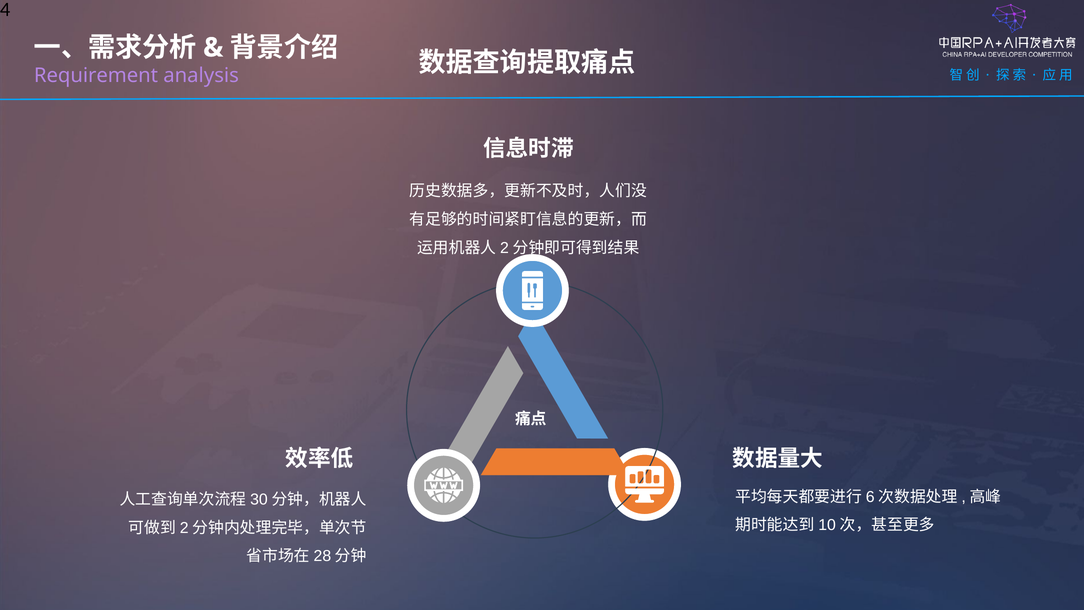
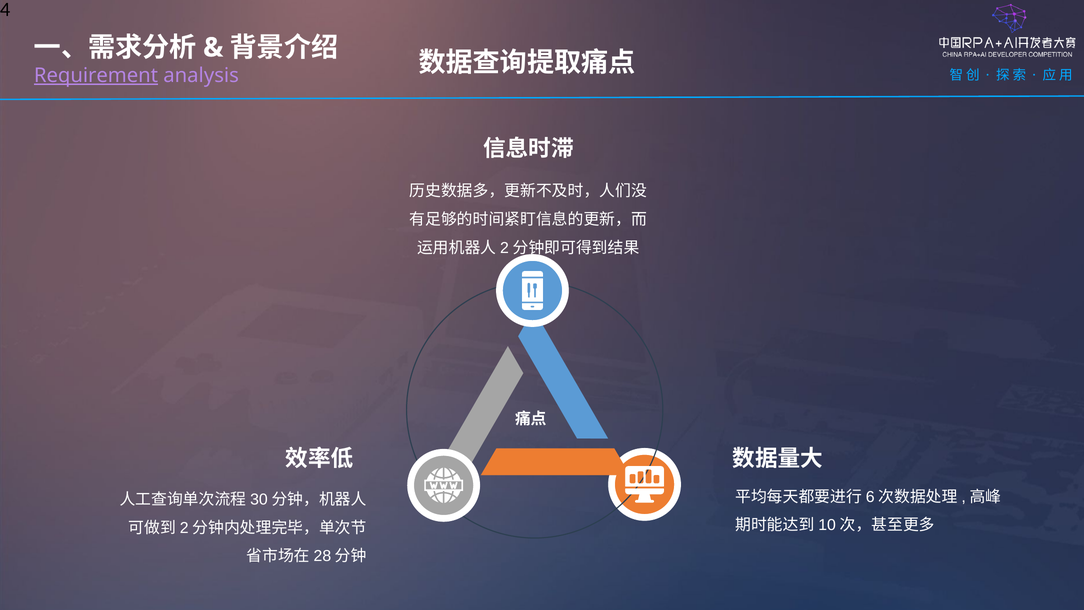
Requirement underline: none -> present (96, 76)
